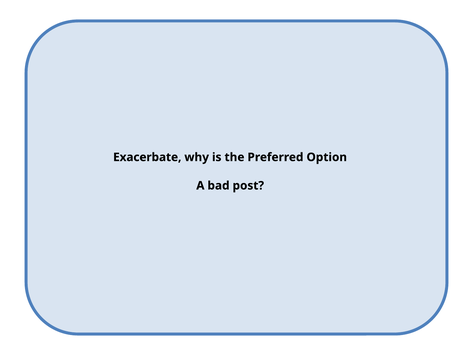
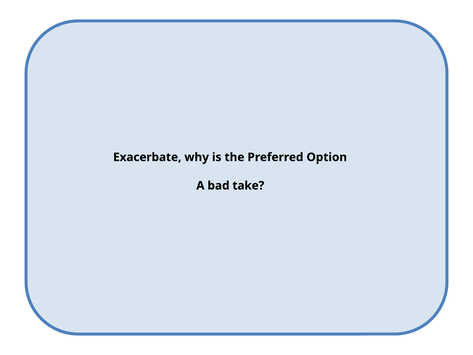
post: post -> take (248, 185)
